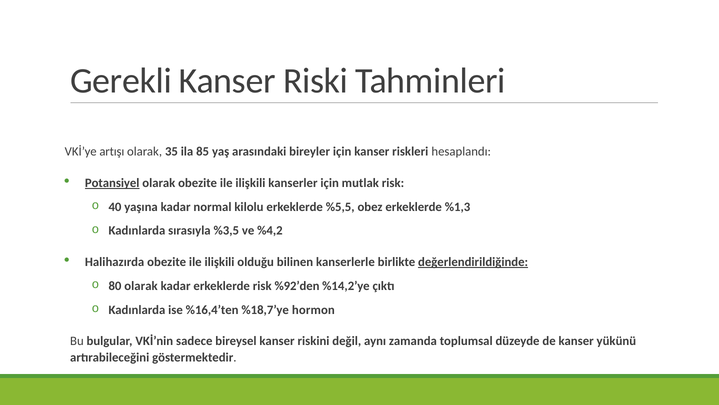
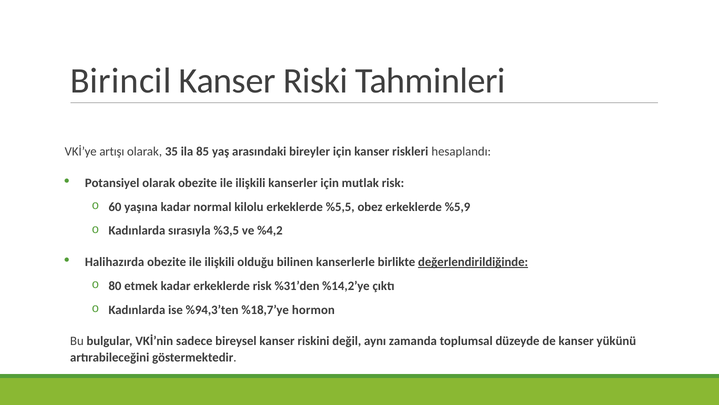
Gerekli: Gerekli -> Birincil (121, 81)
Potansiyel underline: present -> none (112, 183)
40: 40 -> 60 (115, 207)
%1,3: %1,3 -> %5,9 (458, 207)
80 olarak: olarak -> etmek (141, 286)
%92’den: %92’den -> %31’den (297, 286)
%16,4’ten: %16,4’ten -> %94,3’ten (212, 309)
